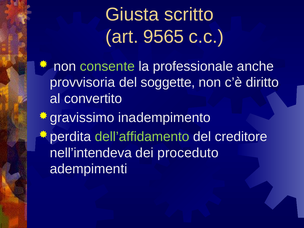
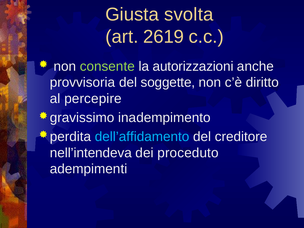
scritto: scritto -> svolta (189, 14)
9565: 9565 -> 2619 (164, 37)
professionale: professionale -> autorizzazioni (193, 66)
convertito: convertito -> percepire (93, 99)
dell’affidamento colour: light green -> light blue (142, 137)
